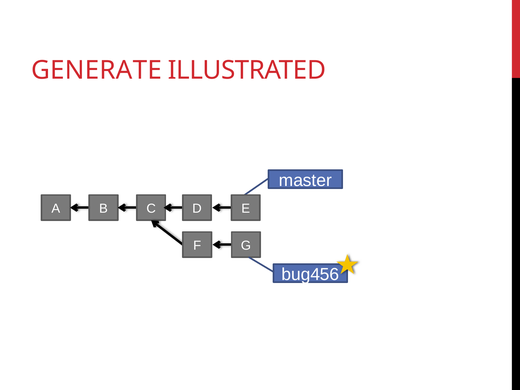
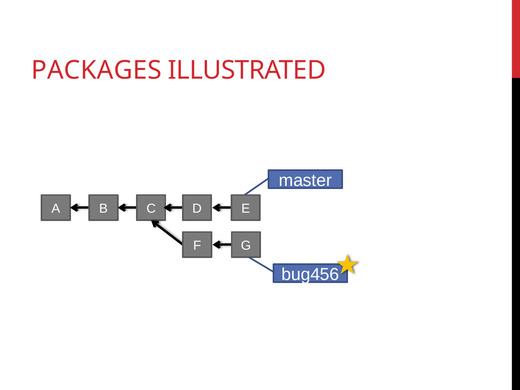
GENERATE: GENERATE -> PACKAGES (97, 70)
